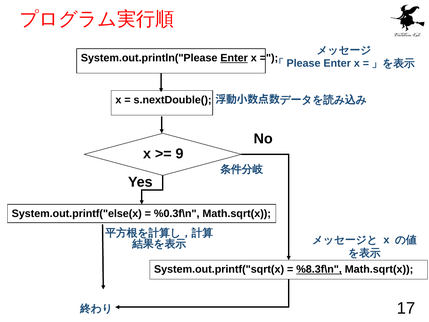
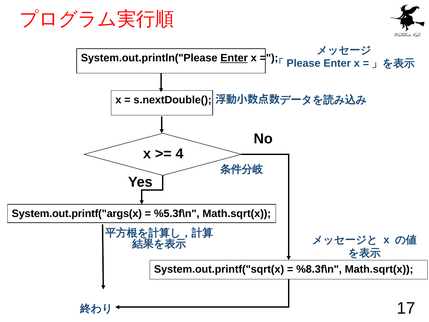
9: 9 -> 4 (180, 154)
System.out.printf("else(x: System.out.printf("else(x -> System.out.printf("args(x (77, 214)
%0.3f\n: %0.3f\n -> %5.3f\n (177, 214)
%8.3f\n underline: present -> none (319, 269)
